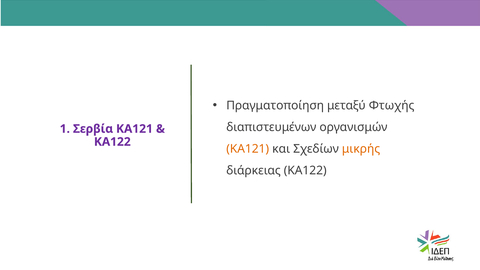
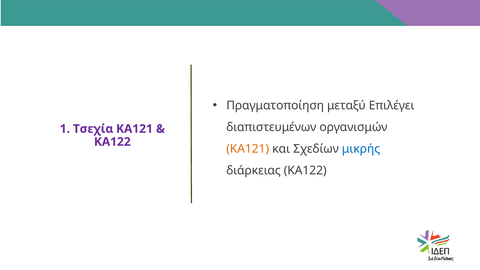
Φτωχής: Φτωχής -> Επιλέγει (392, 106)
Σερβία: Σερβία -> Τσεχία (93, 129)
μικρής colour: orange -> blue (361, 149)
